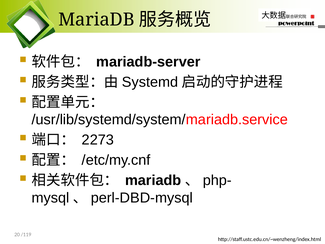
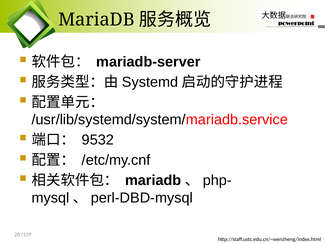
2273: 2273 -> 9532 (98, 140)
